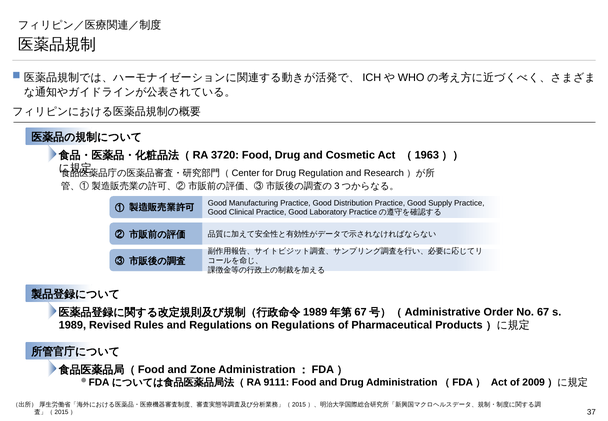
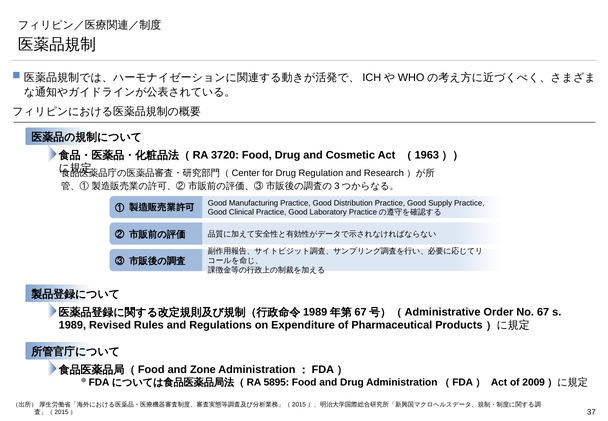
on Regulations: Regulations -> Expenditure (303, 325)
9111: 9111 -> 5895 (276, 382)
